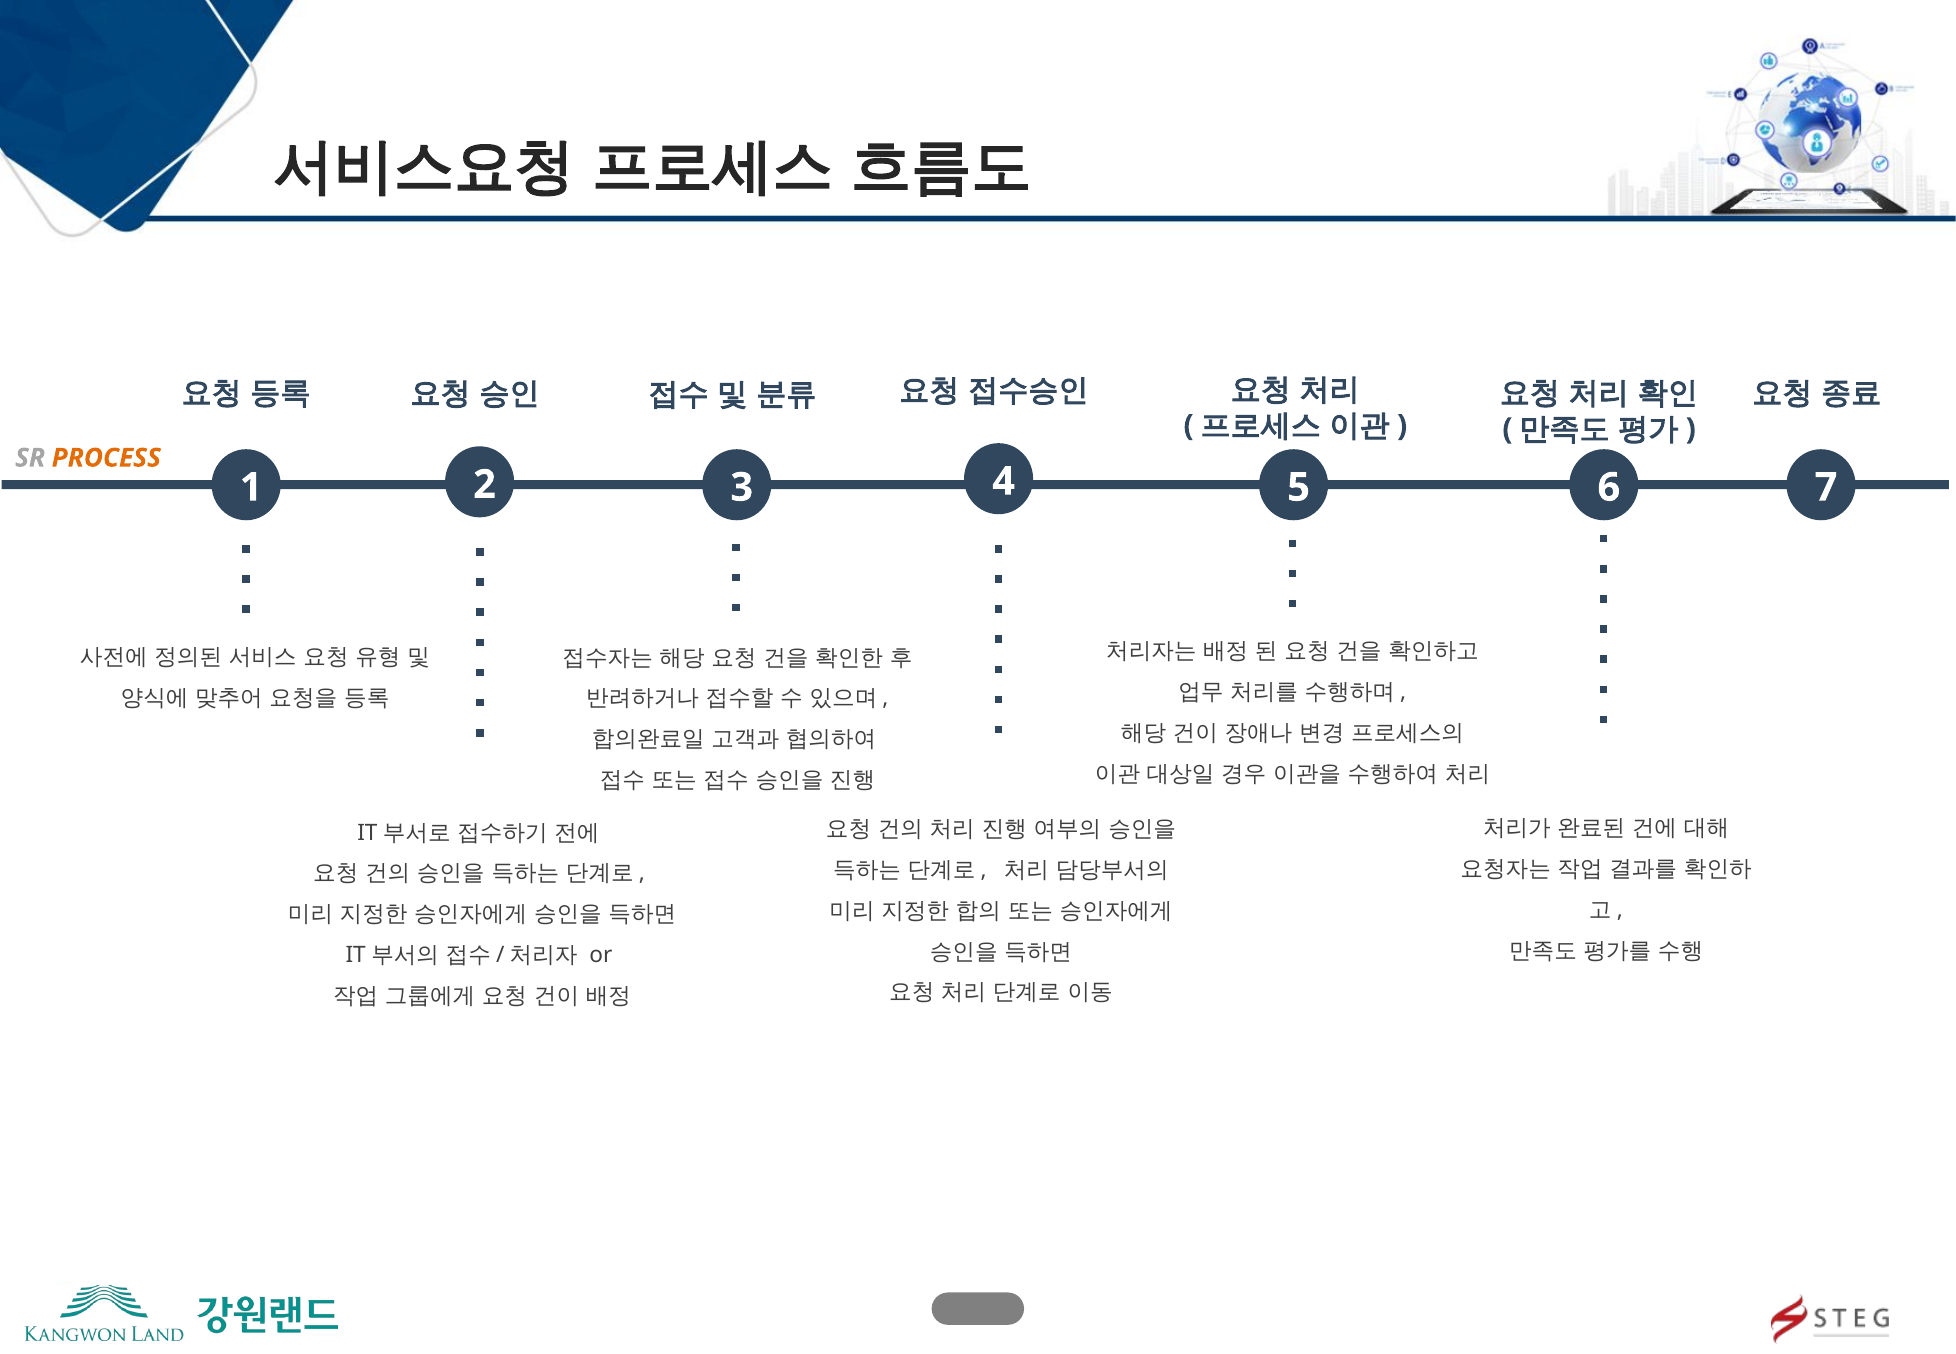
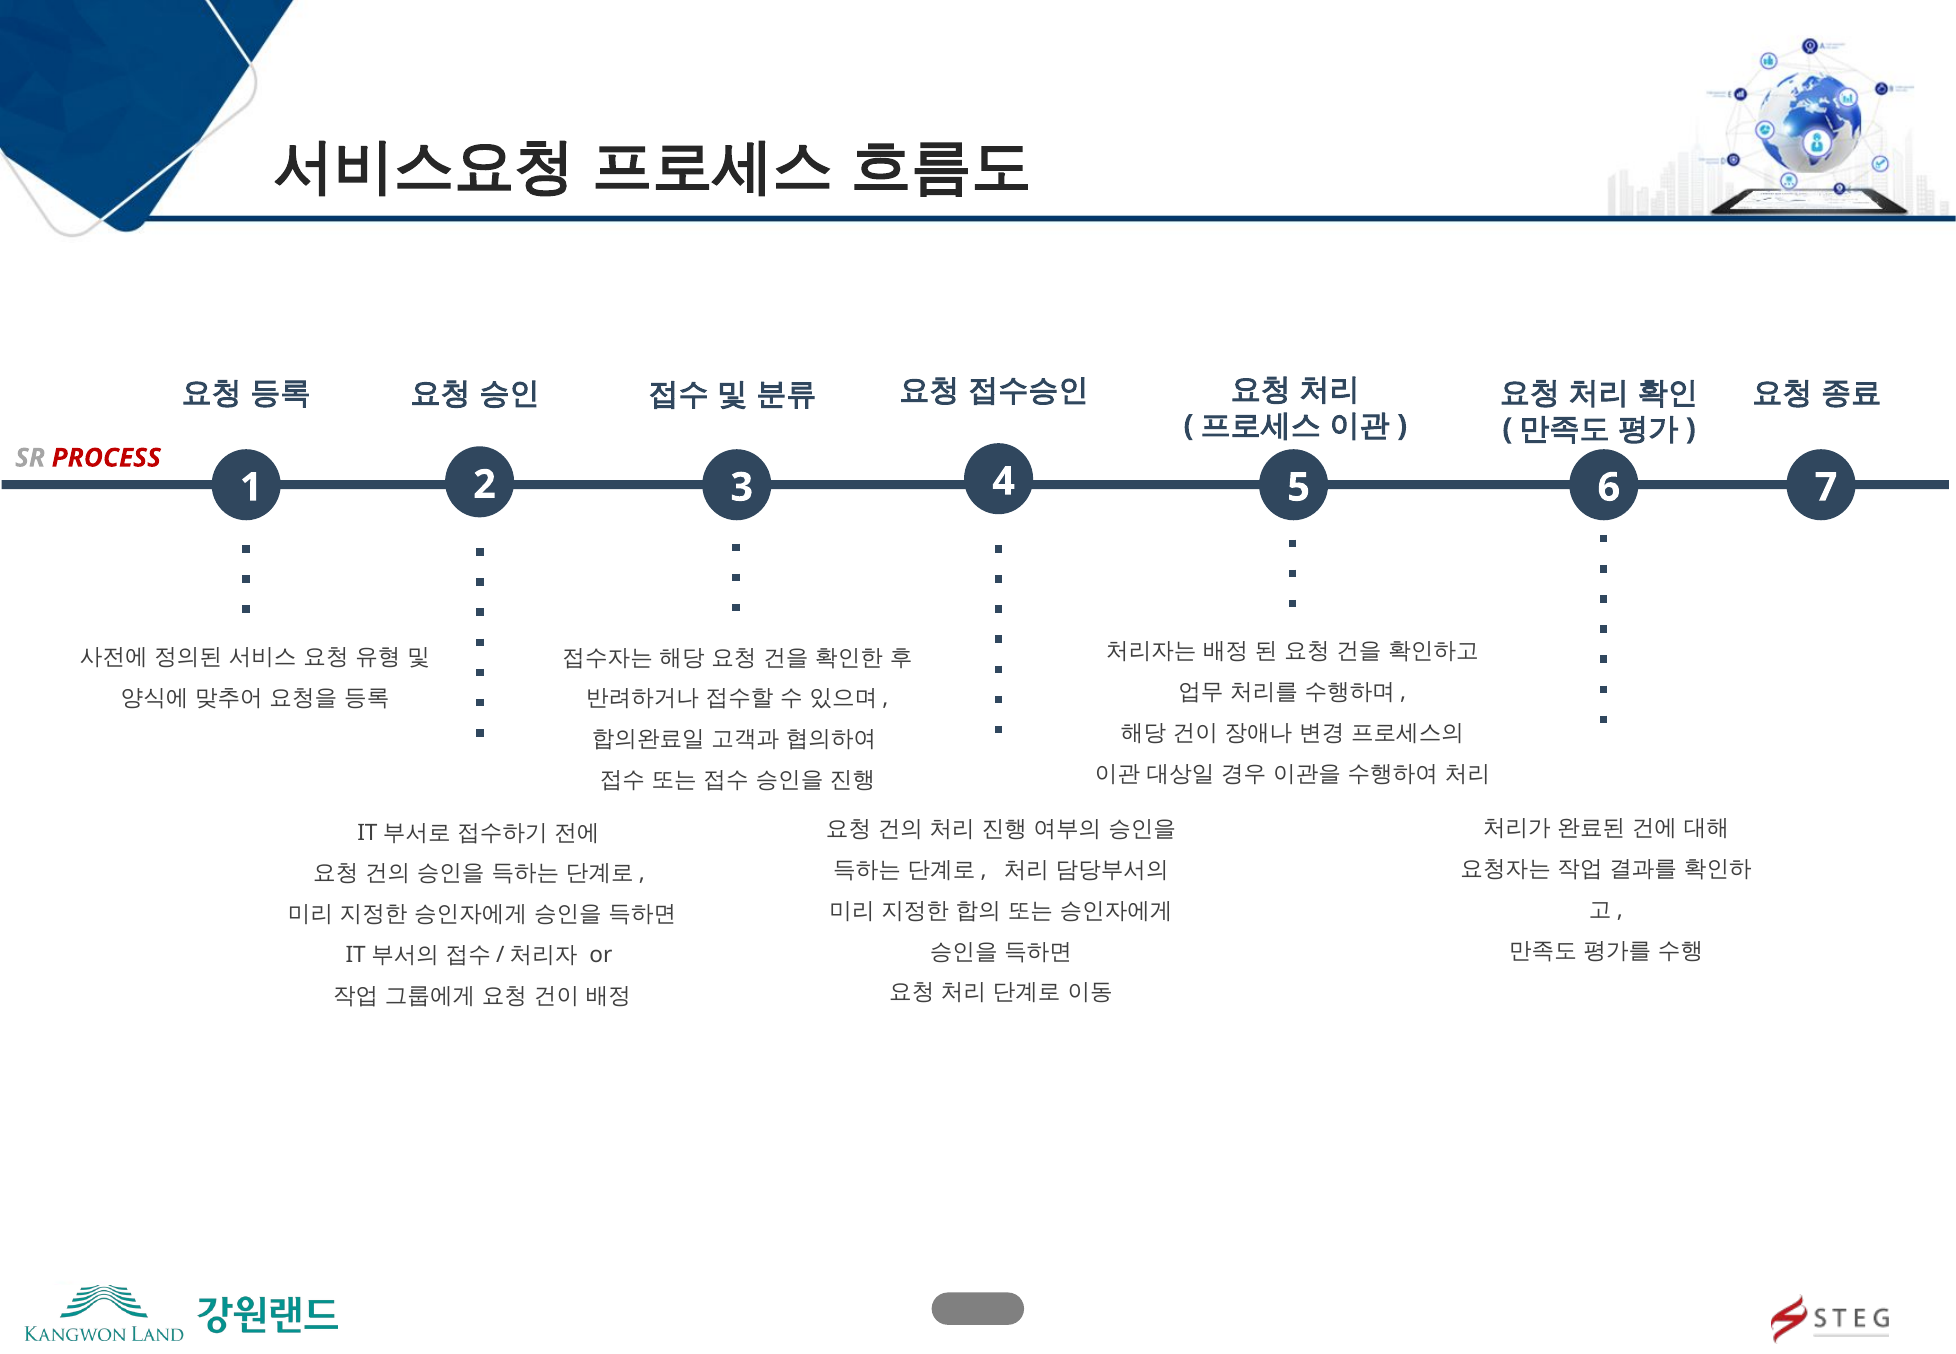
PROCESS colour: orange -> red (106, 458)
